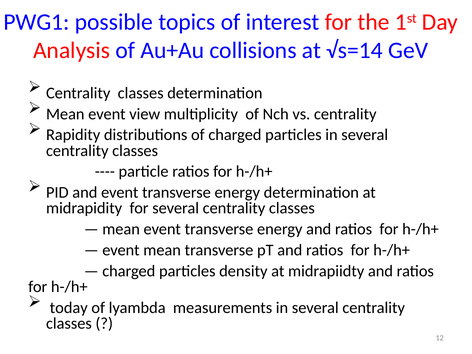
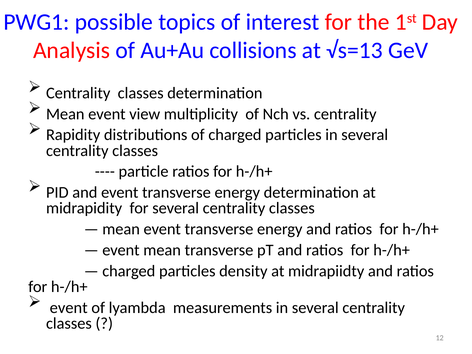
√s=14: √s=14 -> √s=13 (355, 51)
today: today -> event (69, 308)
